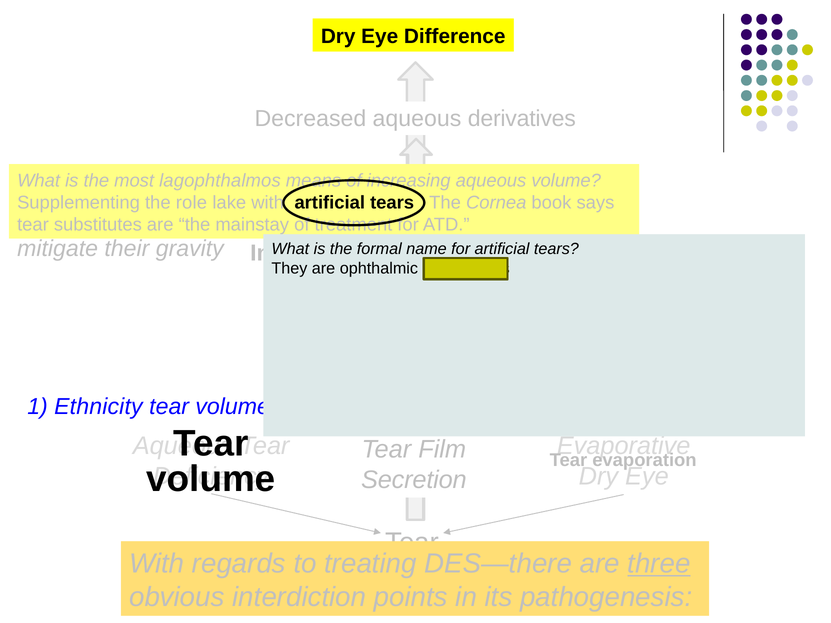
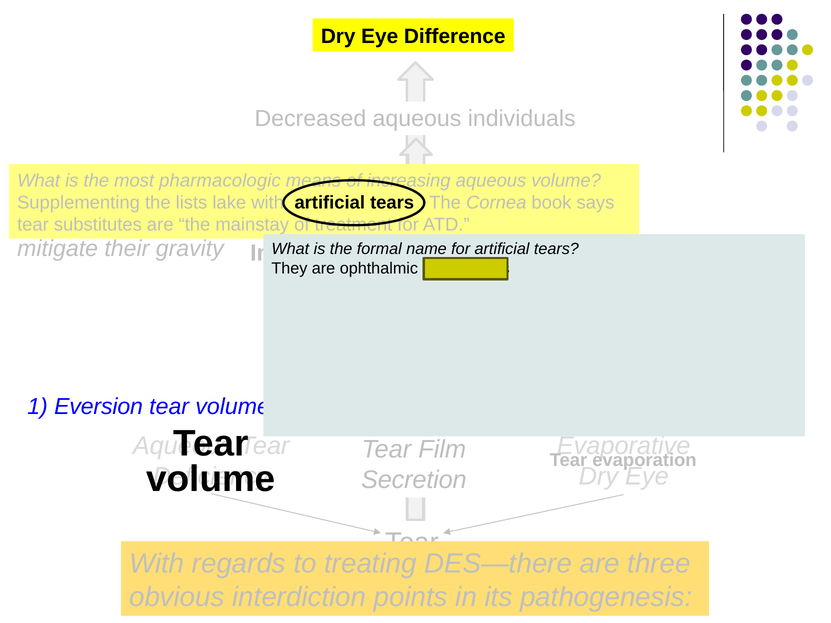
aqueous derivatives: derivatives -> individuals (522, 119)
lagophthalmos: lagophthalmos -> pharmacologic (220, 181)
role: role -> lists (192, 203)
Ethnicity: Ethnicity -> Eversion (99, 407)
three underline: present -> none (659, 564)
